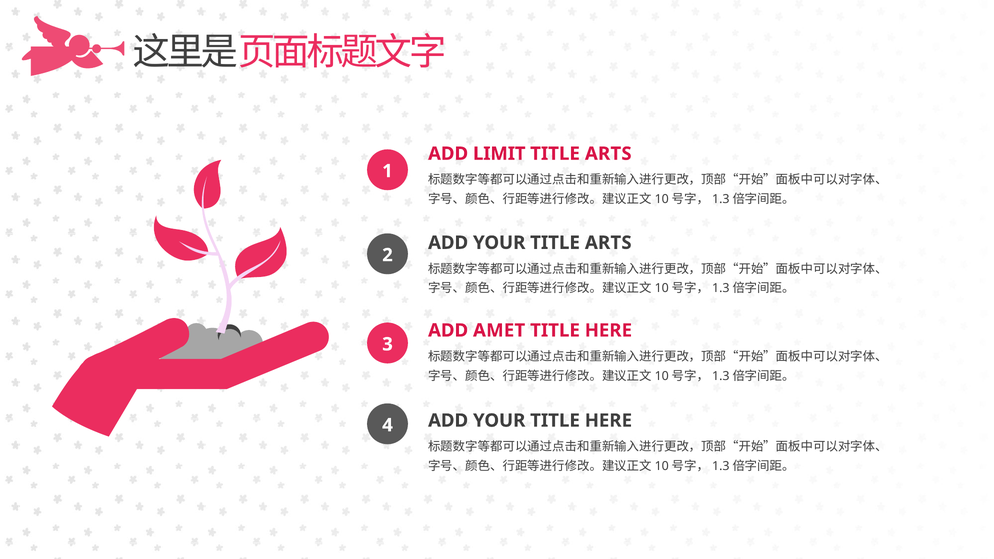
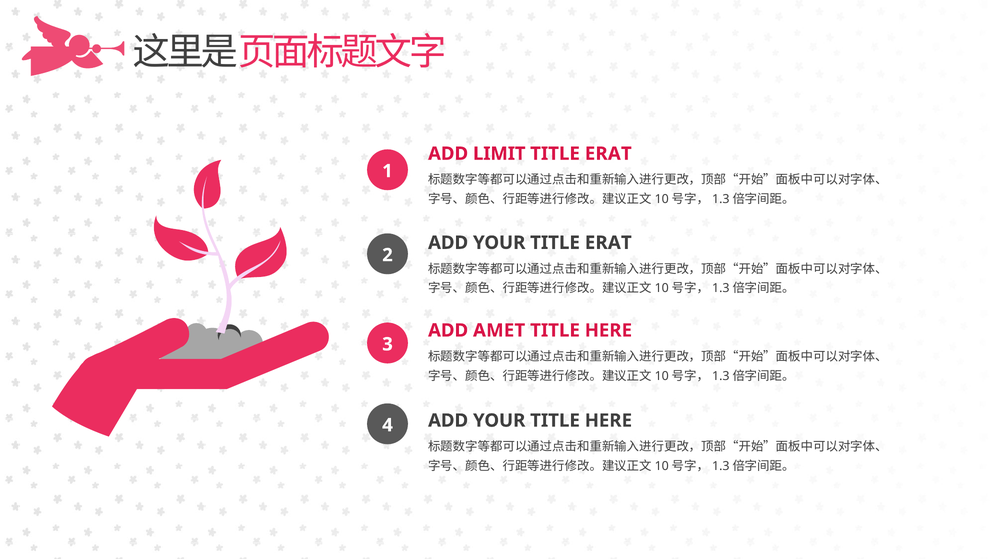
ARTS: ARTS -> ERAT (608, 154)
YOUR TITLE ARTS: ARTS -> ERAT (608, 243)
